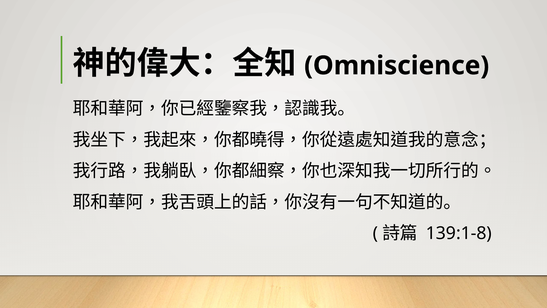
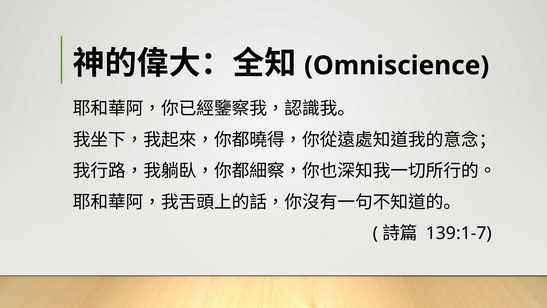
139:1-8: 139:1-8 -> 139:1-7 (459, 233)
